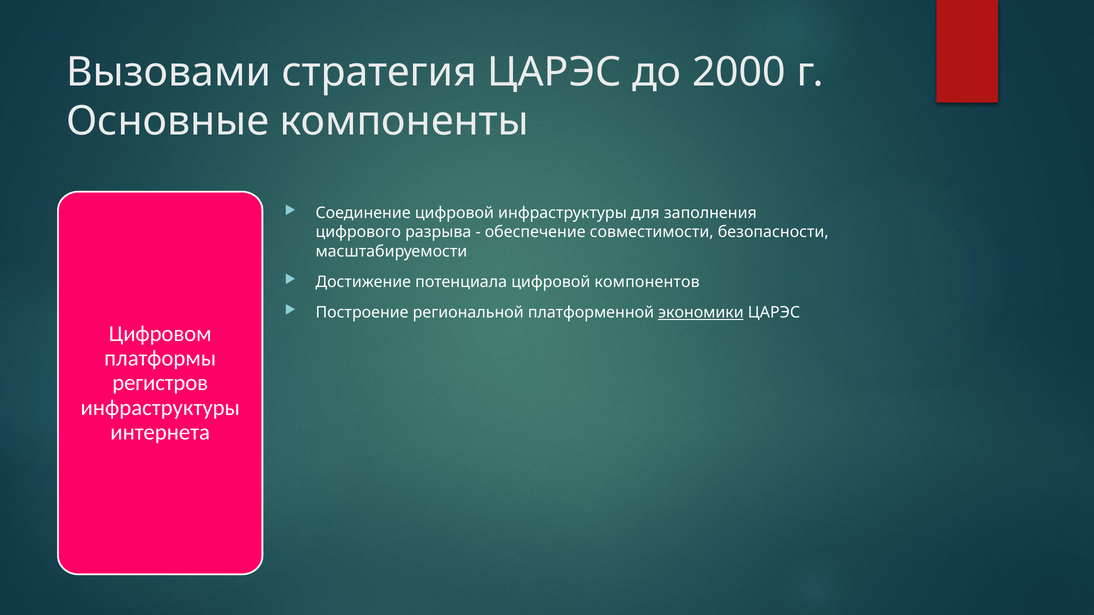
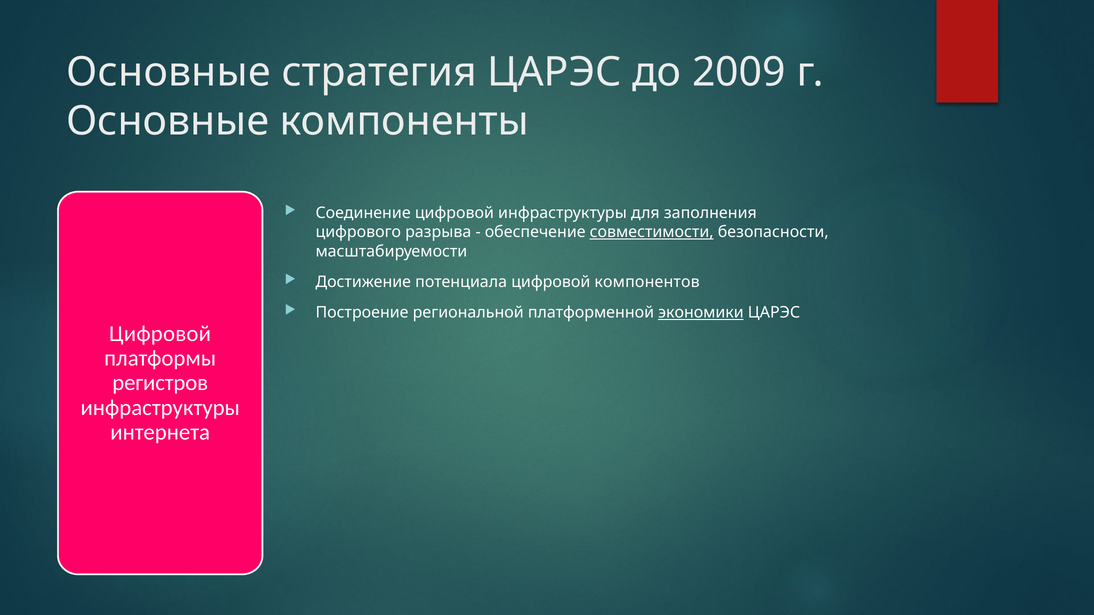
Вызовами: Вызовами -> Основные (169, 72)
2000: 2000 -> 2009 (739, 72)
совместимости underline: none -> present (652, 232)
Цифровом: Цифровом -> Цифровой (160, 334)
